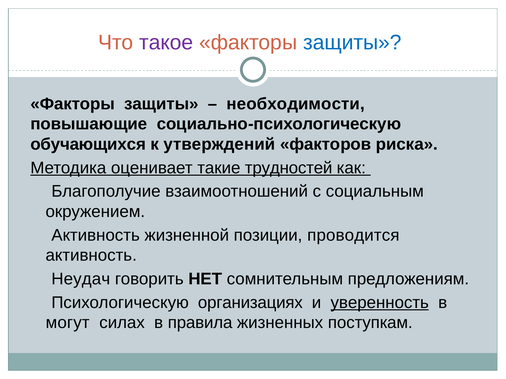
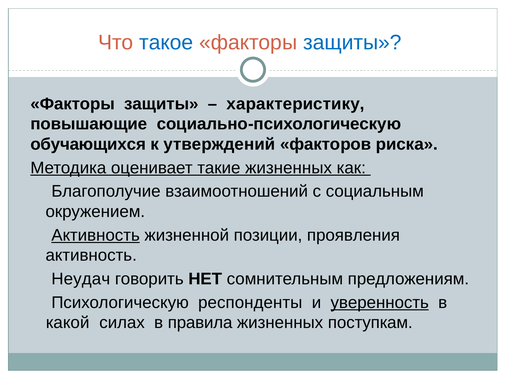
такое colour: purple -> blue (166, 43)
необходимости: необходимости -> характеристику (296, 104)
такие трудностей: трудностей -> жизненных (289, 168)
Активность underline: none -> present (96, 235)
проводится: проводится -> проявления (353, 235)
организациях: организациях -> респонденты (250, 303)
могут: могут -> какой (68, 323)
